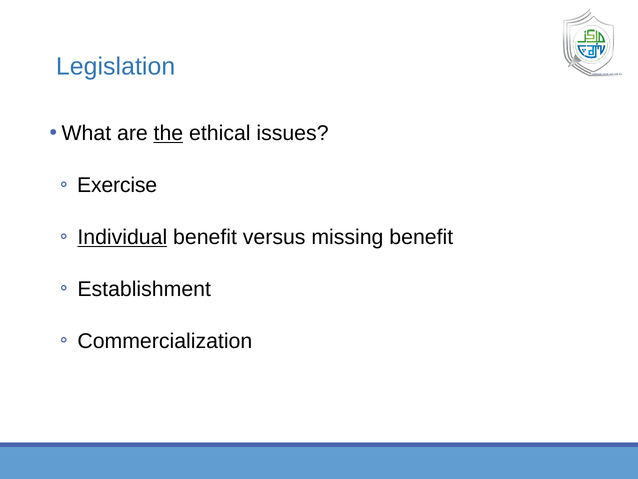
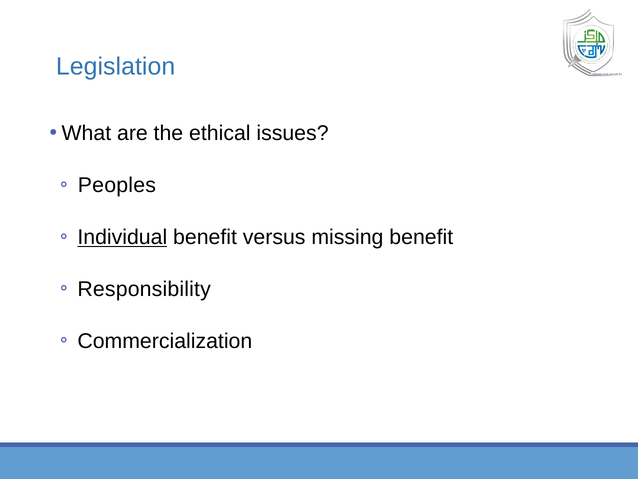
the underline: present -> none (168, 133)
Exercise: Exercise -> Peoples (117, 185)
Establishment: Establishment -> Responsibility (144, 289)
